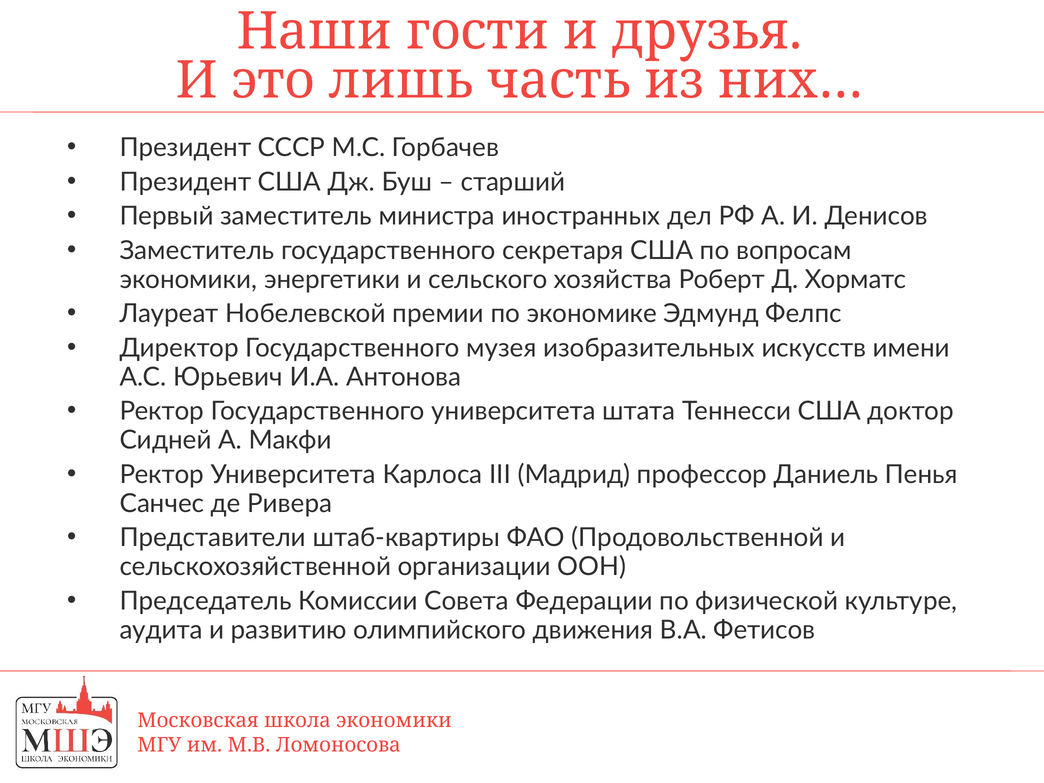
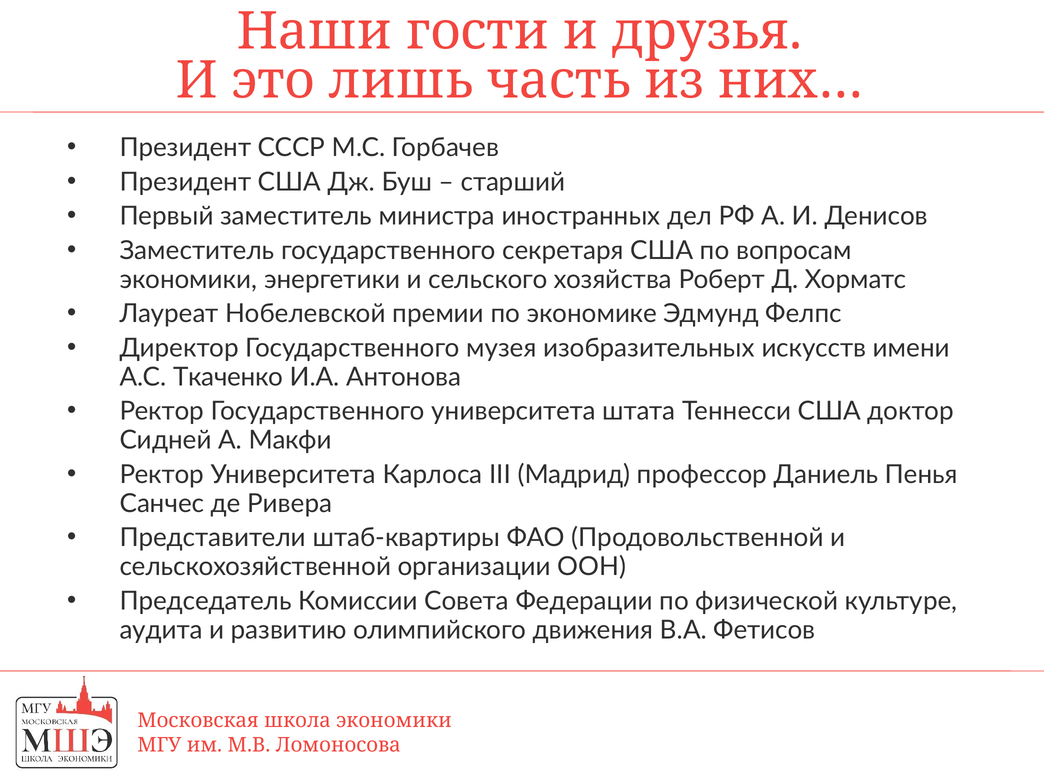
Юрьевич: Юрьевич -> Ткаченко (228, 377)
